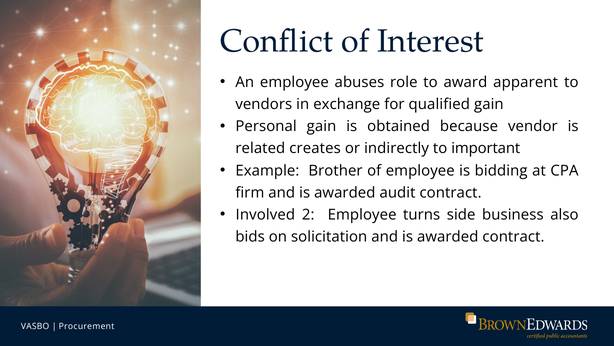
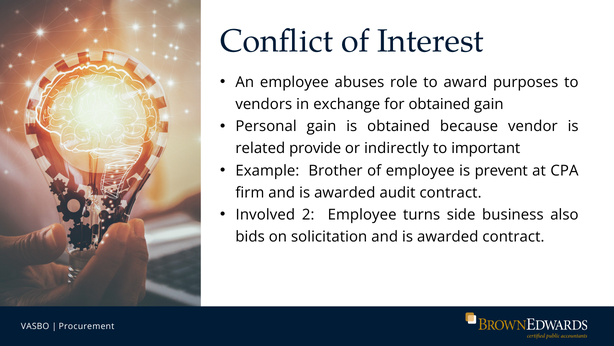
apparent: apparent -> purposes (526, 82)
for qualified: qualified -> obtained (439, 104)
creates: creates -> provide (315, 148)
bidding: bidding -> prevent (501, 170)
